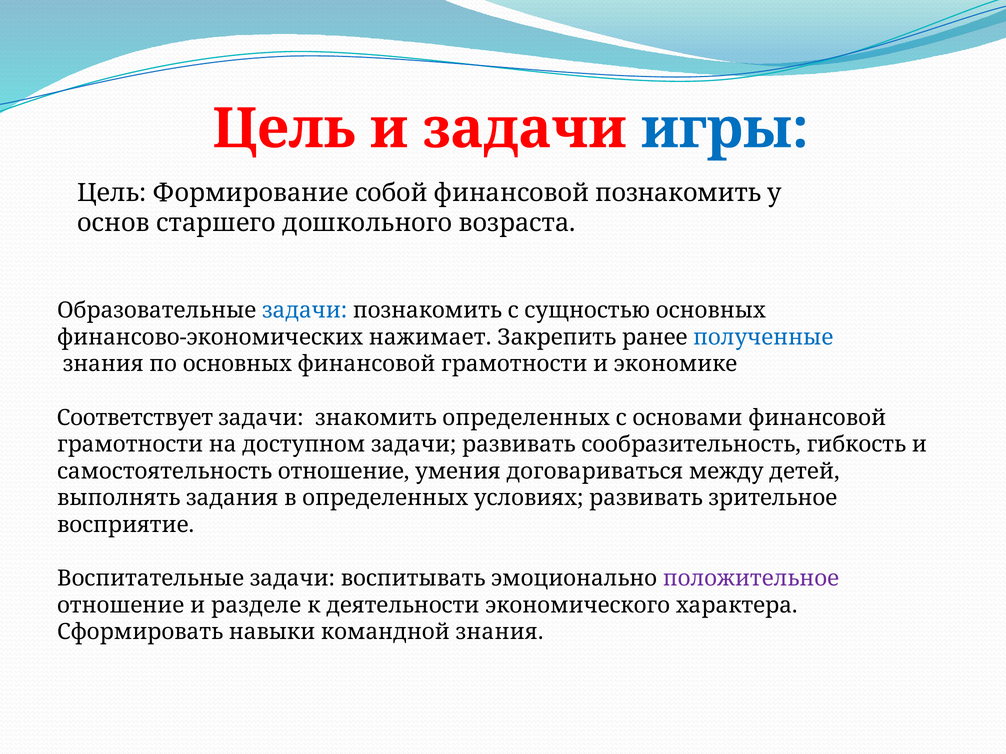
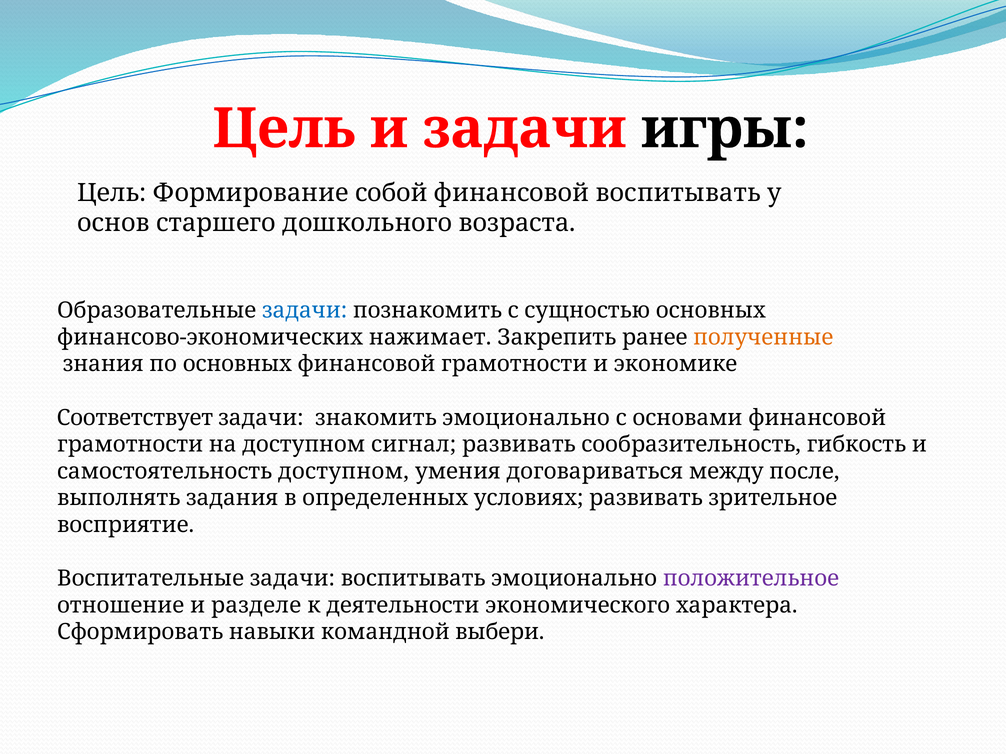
игры colour: blue -> black (725, 129)
финансовой познакомить: познакомить -> воспитывать (678, 193)
полученные colour: blue -> orange (763, 338)
знакомить определенных: определенных -> эмоционально (526, 418)
доступном задачи: задачи -> сигнал (414, 445)
самостоятельность отношение: отношение -> доступном (343, 472)
детей: детей -> после (804, 472)
командной знания: знания -> выбери (500, 632)
